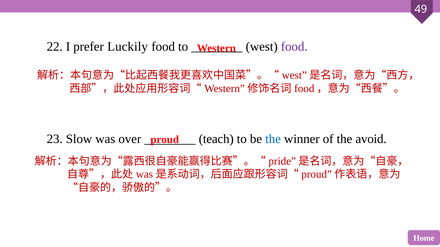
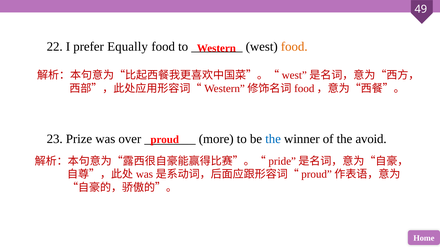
Luckily: Luckily -> Equally (128, 47)
food colour: purple -> orange (294, 47)
Slow: Slow -> Prize (79, 139)
teach: teach -> more (216, 139)
